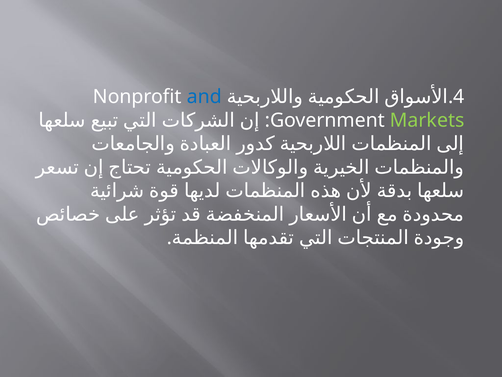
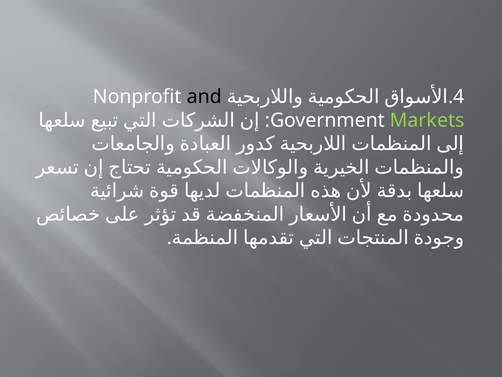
and colour: blue -> black (204, 97)
